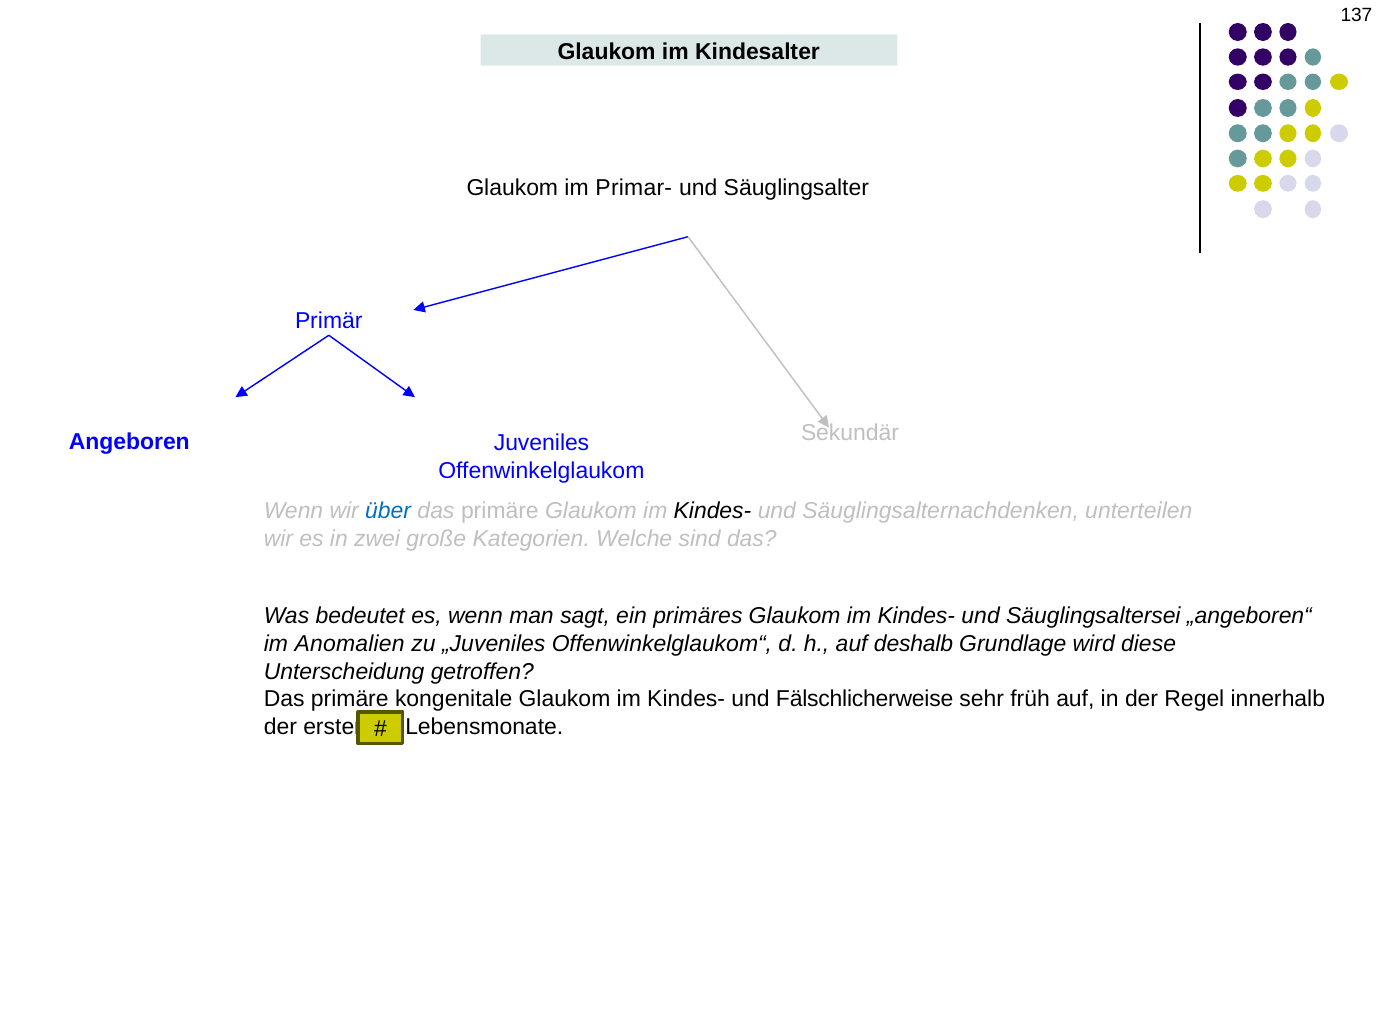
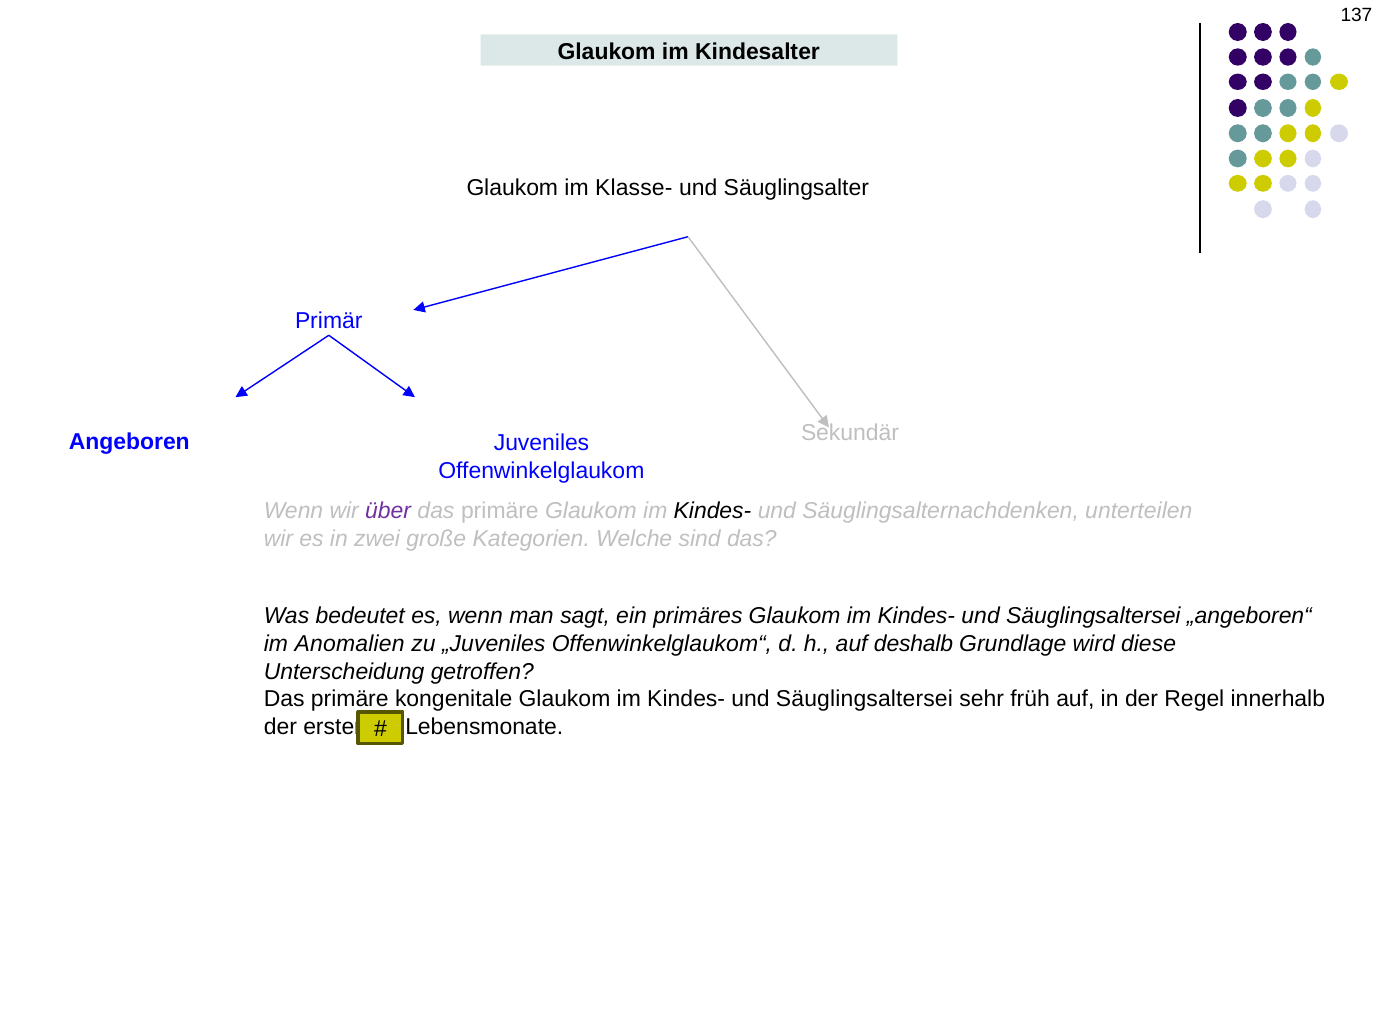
Primar-: Primar- -> Klasse- (634, 188)
über colour: blue -> purple (388, 511)
Fälschlicherweise: Fälschlicherweise -> Säuglingsaltersei (864, 699)
